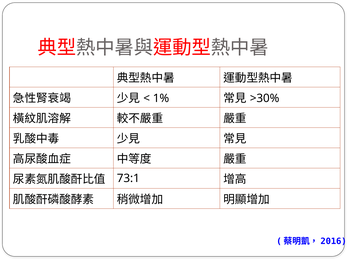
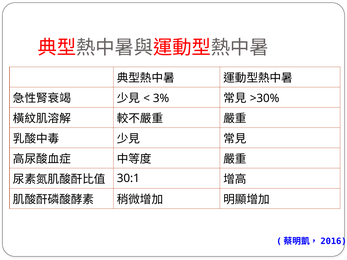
1%: 1% -> 3% (161, 98)
73:1: 73:1 -> 30:1 (128, 179)
